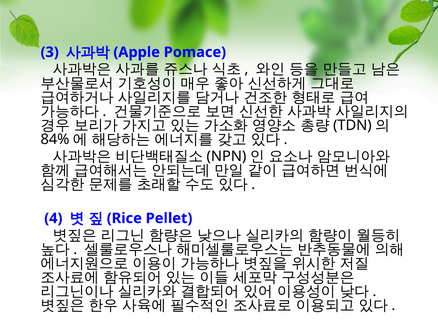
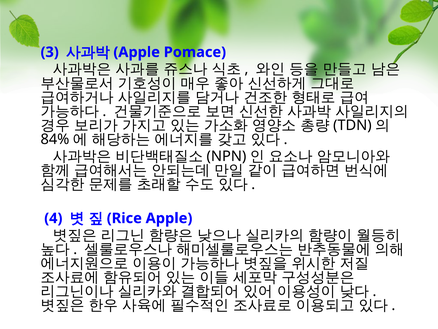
Pellet: Pellet -> Apple (169, 218)
